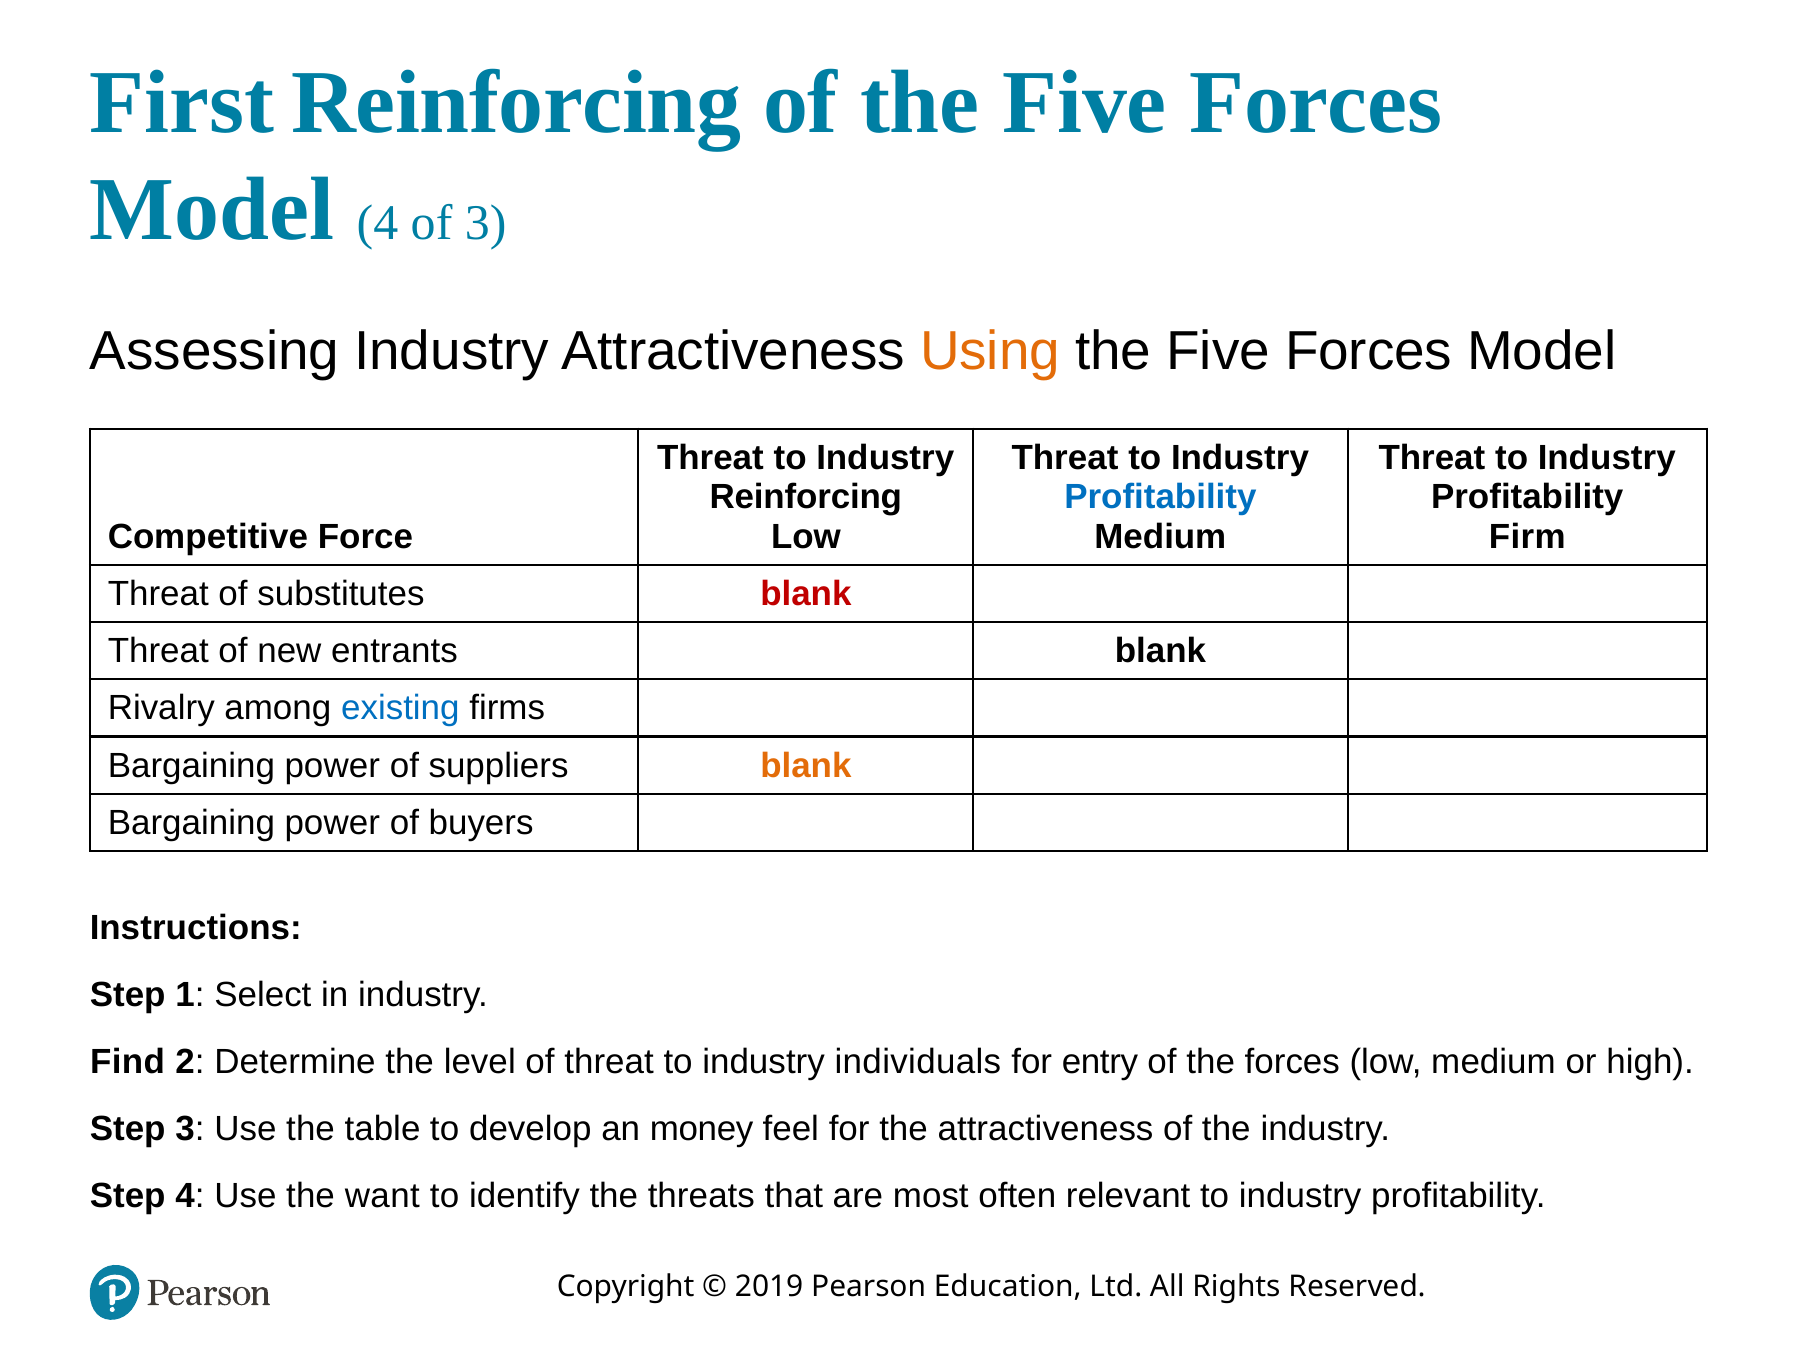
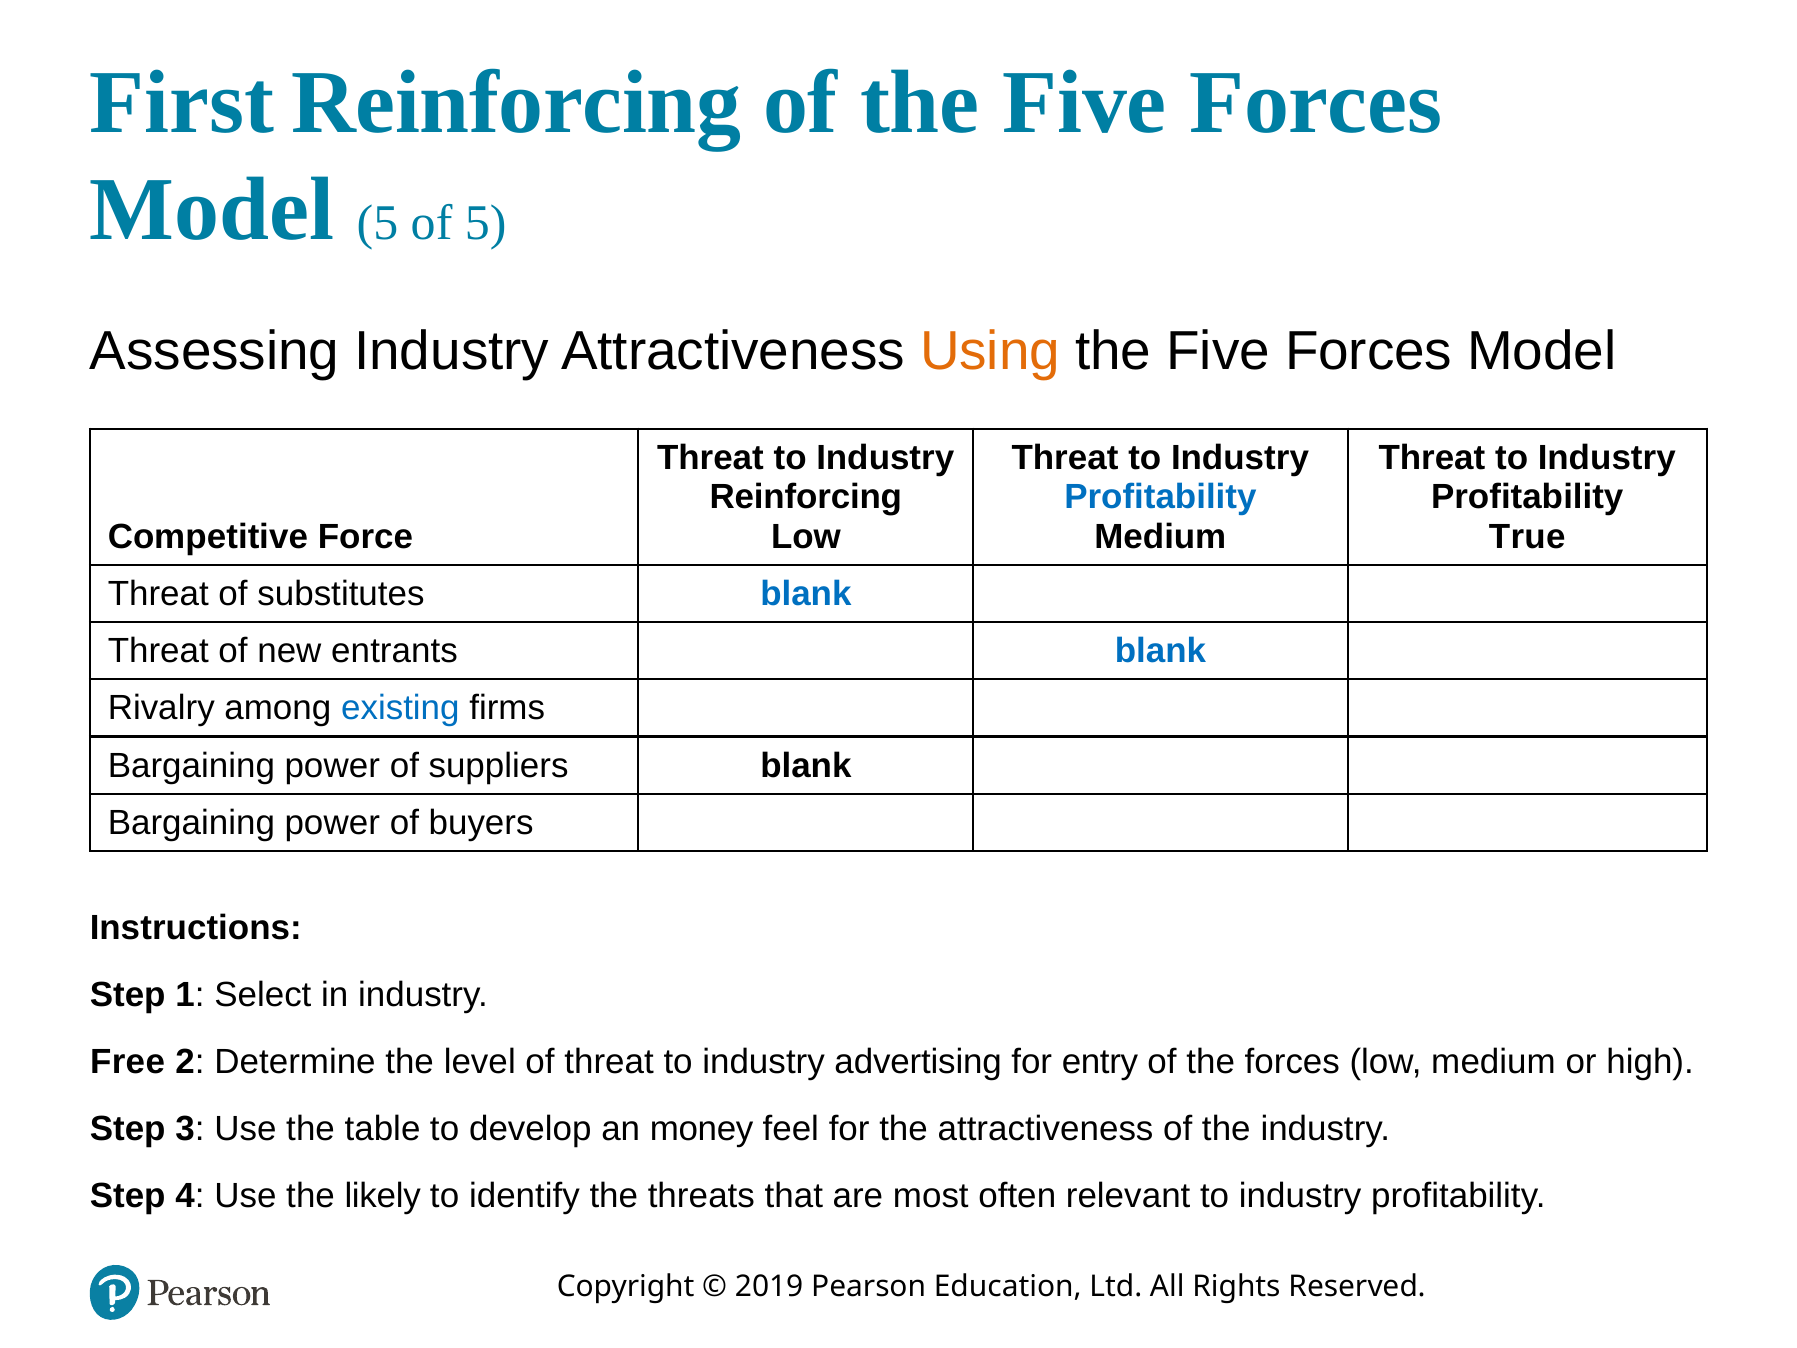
Model 4: 4 -> 5 (377, 223)
of 3: 3 -> 5 (486, 223)
Firm: Firm -> True (1527, 536)
blank colour: red -> blue (806, 594)
blank colour: black -> blue (1160, 651)
blank colour: orange -> black (806, 766)
Find: Find -> Free (128, 1062)
individuals: individuals -> advertising (918, 1062)
want: want -> likely (383, 1196)
